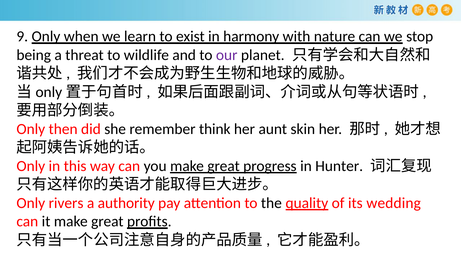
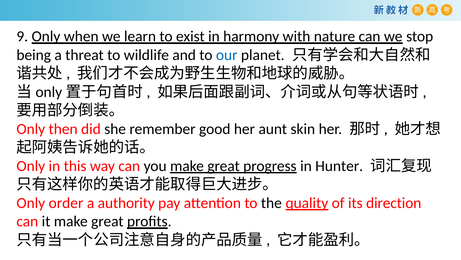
our colour: purple -> blue (227, 55)
think: think -> good (215, 129)
rivers: rivers -> order (66, 202)
wedding: wedding -> direction (394, 202)
